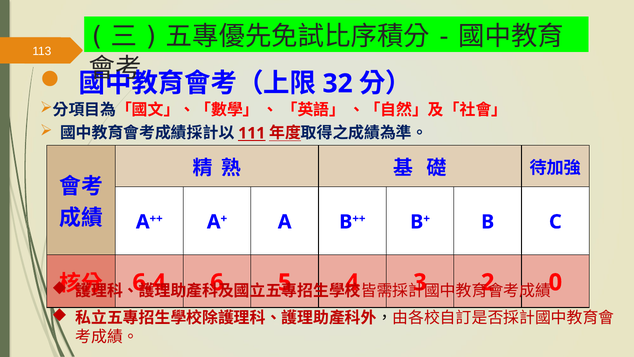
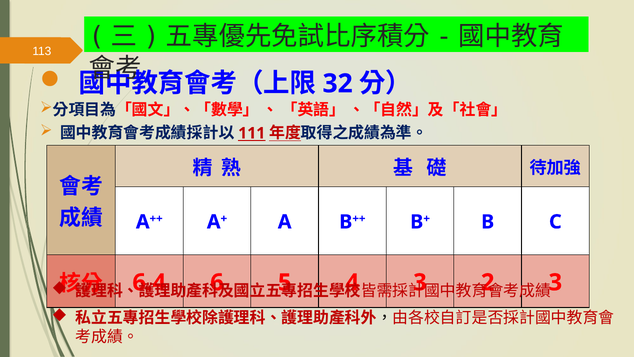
0: 0 -> 3 (555, 282)
